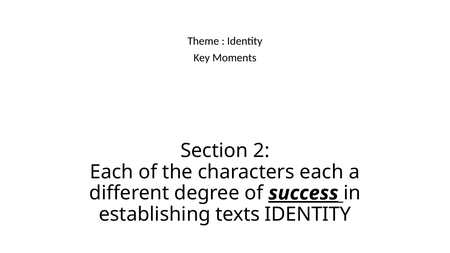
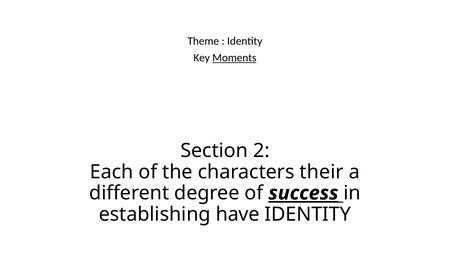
Moments underline: none -> present (234, 58)
characters each: each -> their (322, 172)
texts: texts -> have (238, 214)
